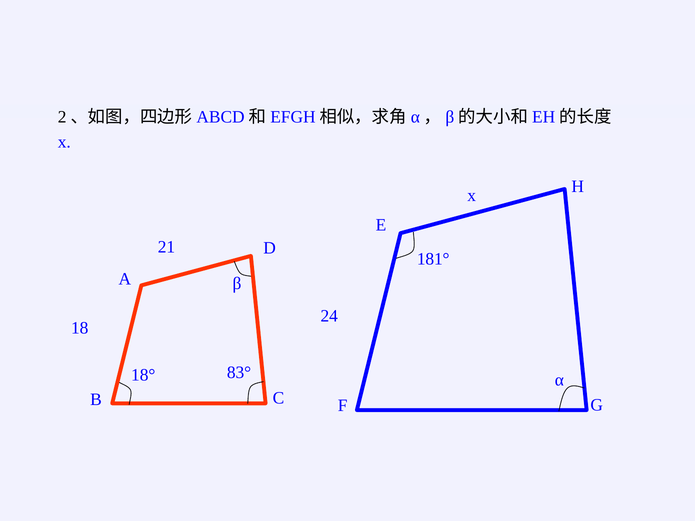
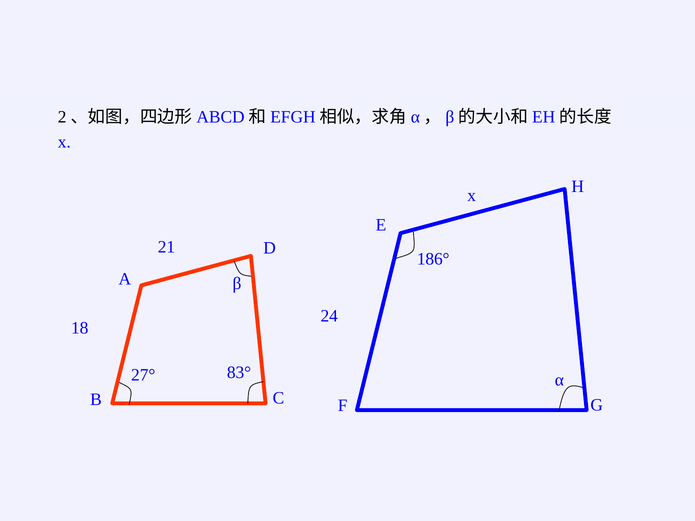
181°: 181° -> 186° (433, 259)
18°: 18° -> 27° (143, 375)
